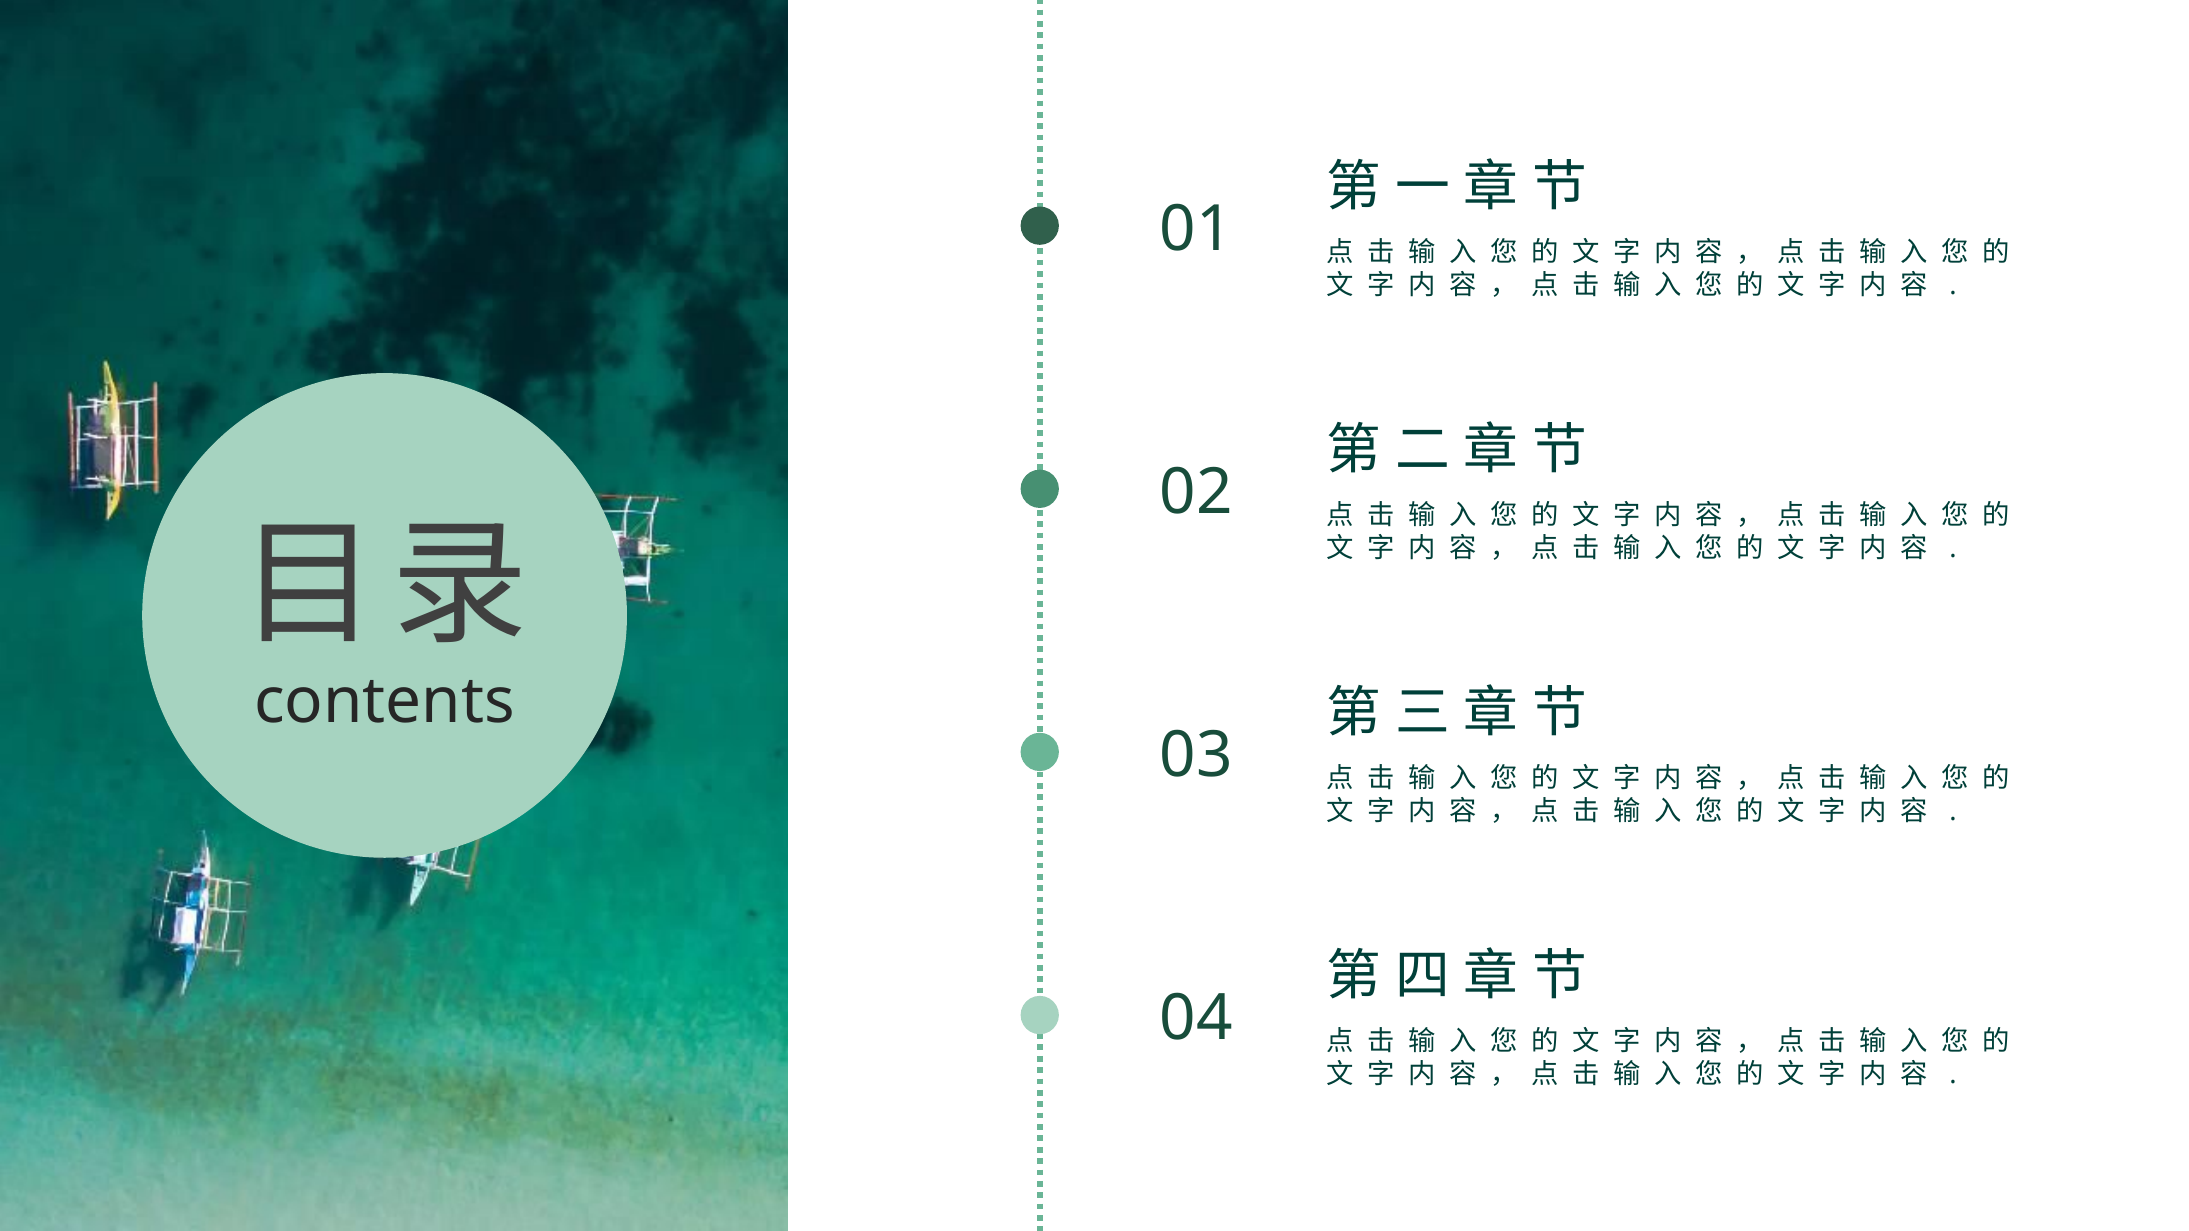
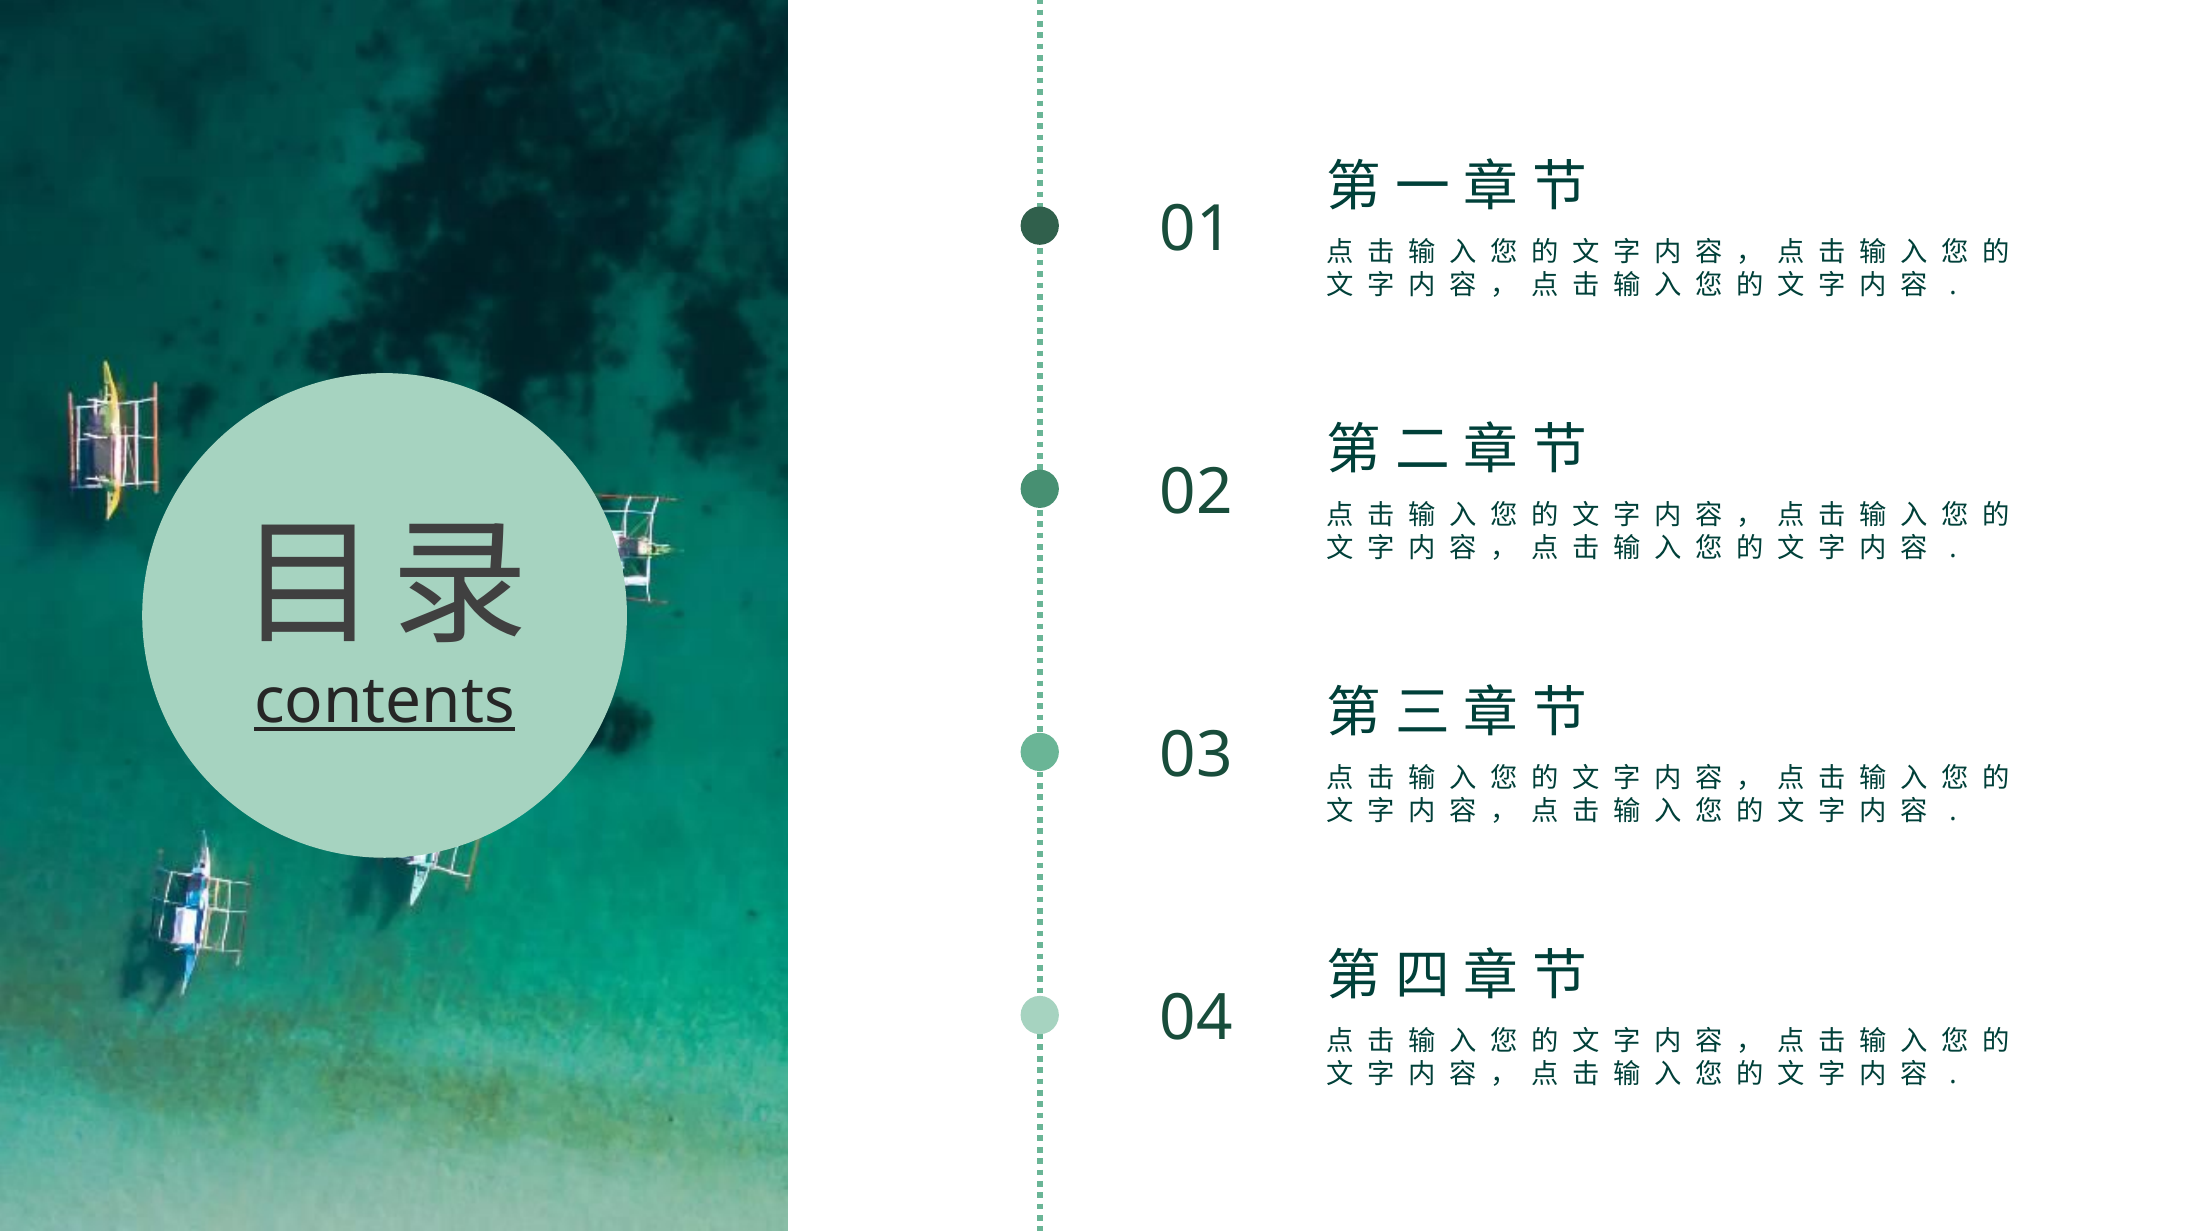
contents underline: none -> present (385, 702)
